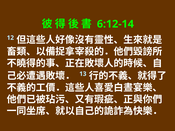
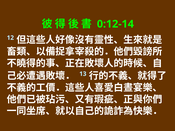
6:12-14: 6:12-14 -> 0:12-14 (115, 24)
